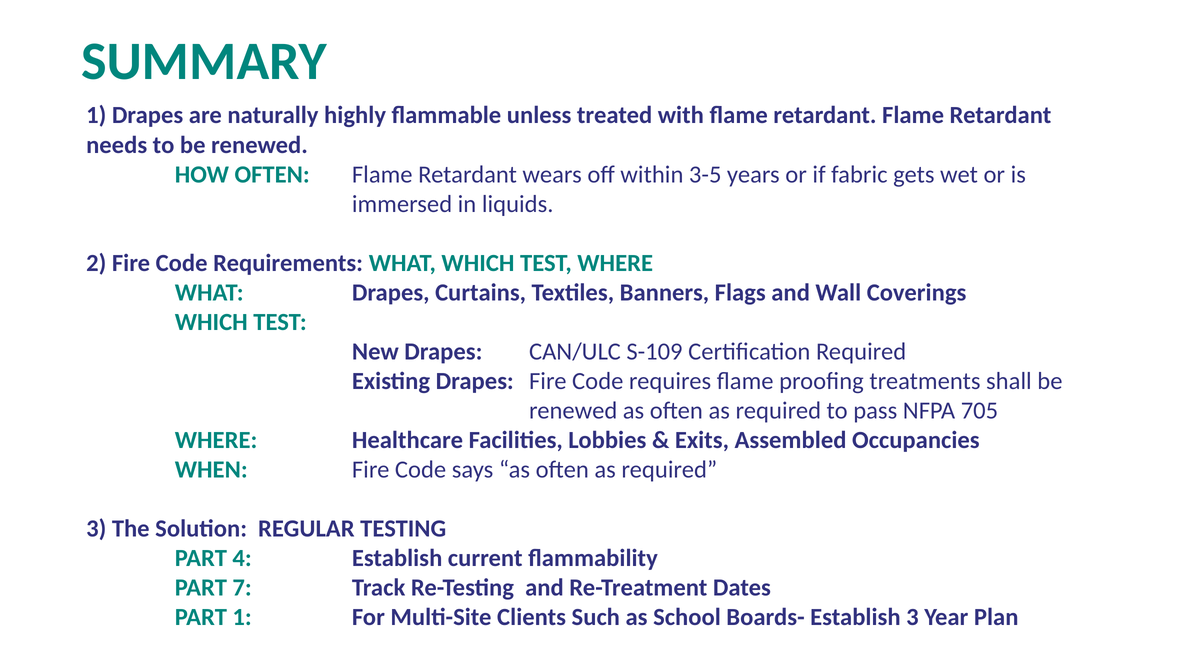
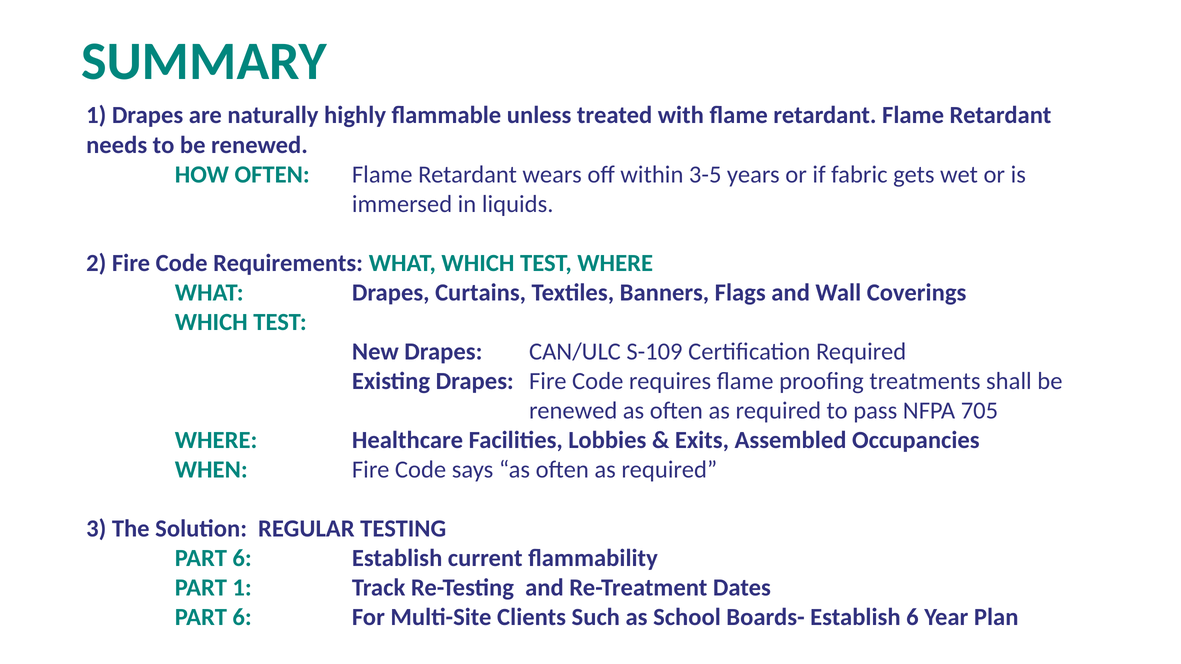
4: 4 -> 6 (242, 558)
PART 7: 7 -> 1 (242, 588)
1: 1 -> 6 (242, 618)
Establish 3: 3 -> 6 (912, 618)
